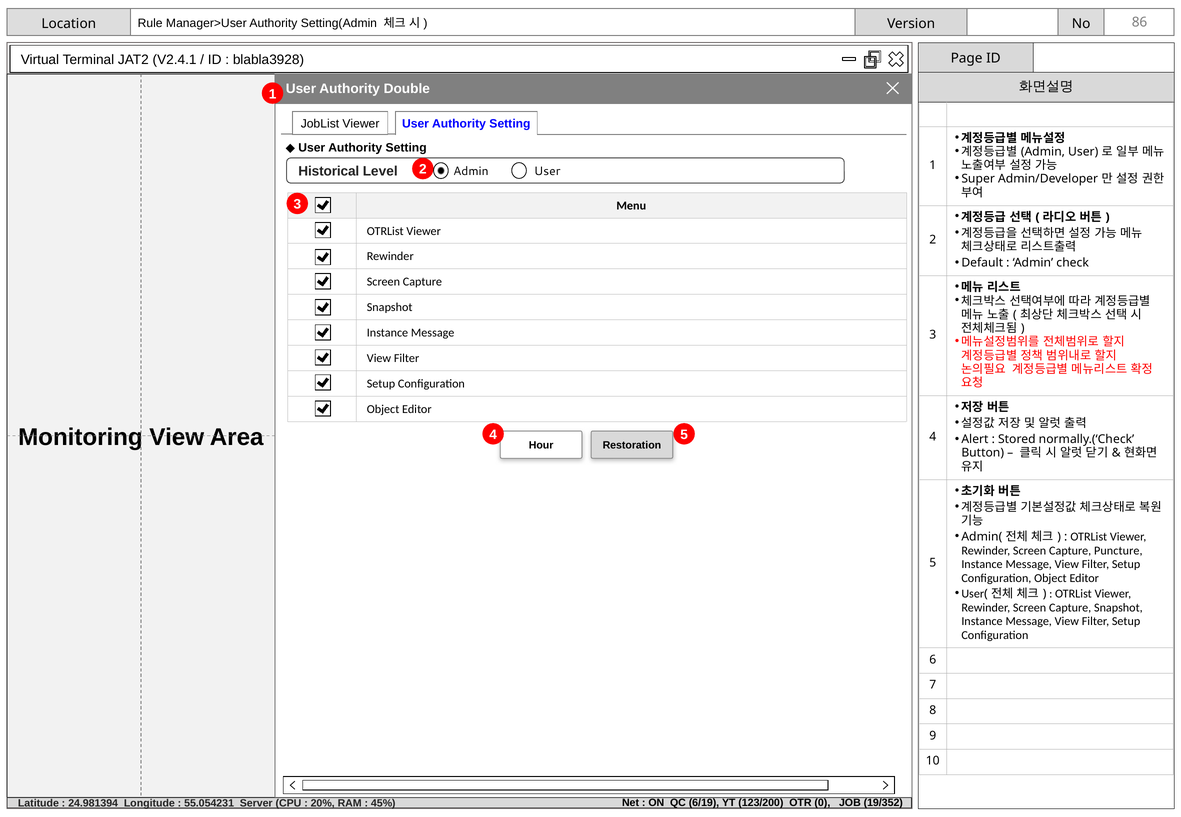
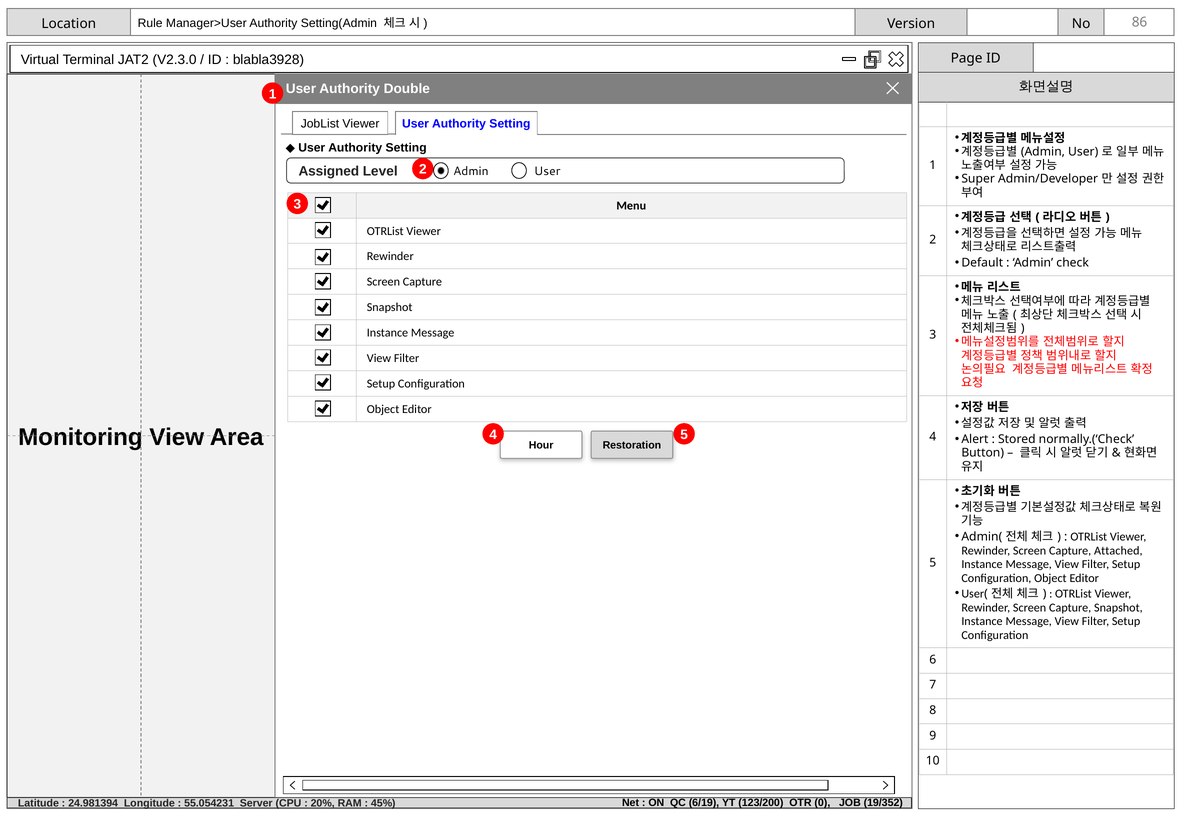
V2.4.1: V2.4.1 -> V2.3.0 (175, 60)
Historical: Historical -> Assigned (329, 172)
Puncture: Puncture -> Attached (1118, 551)
